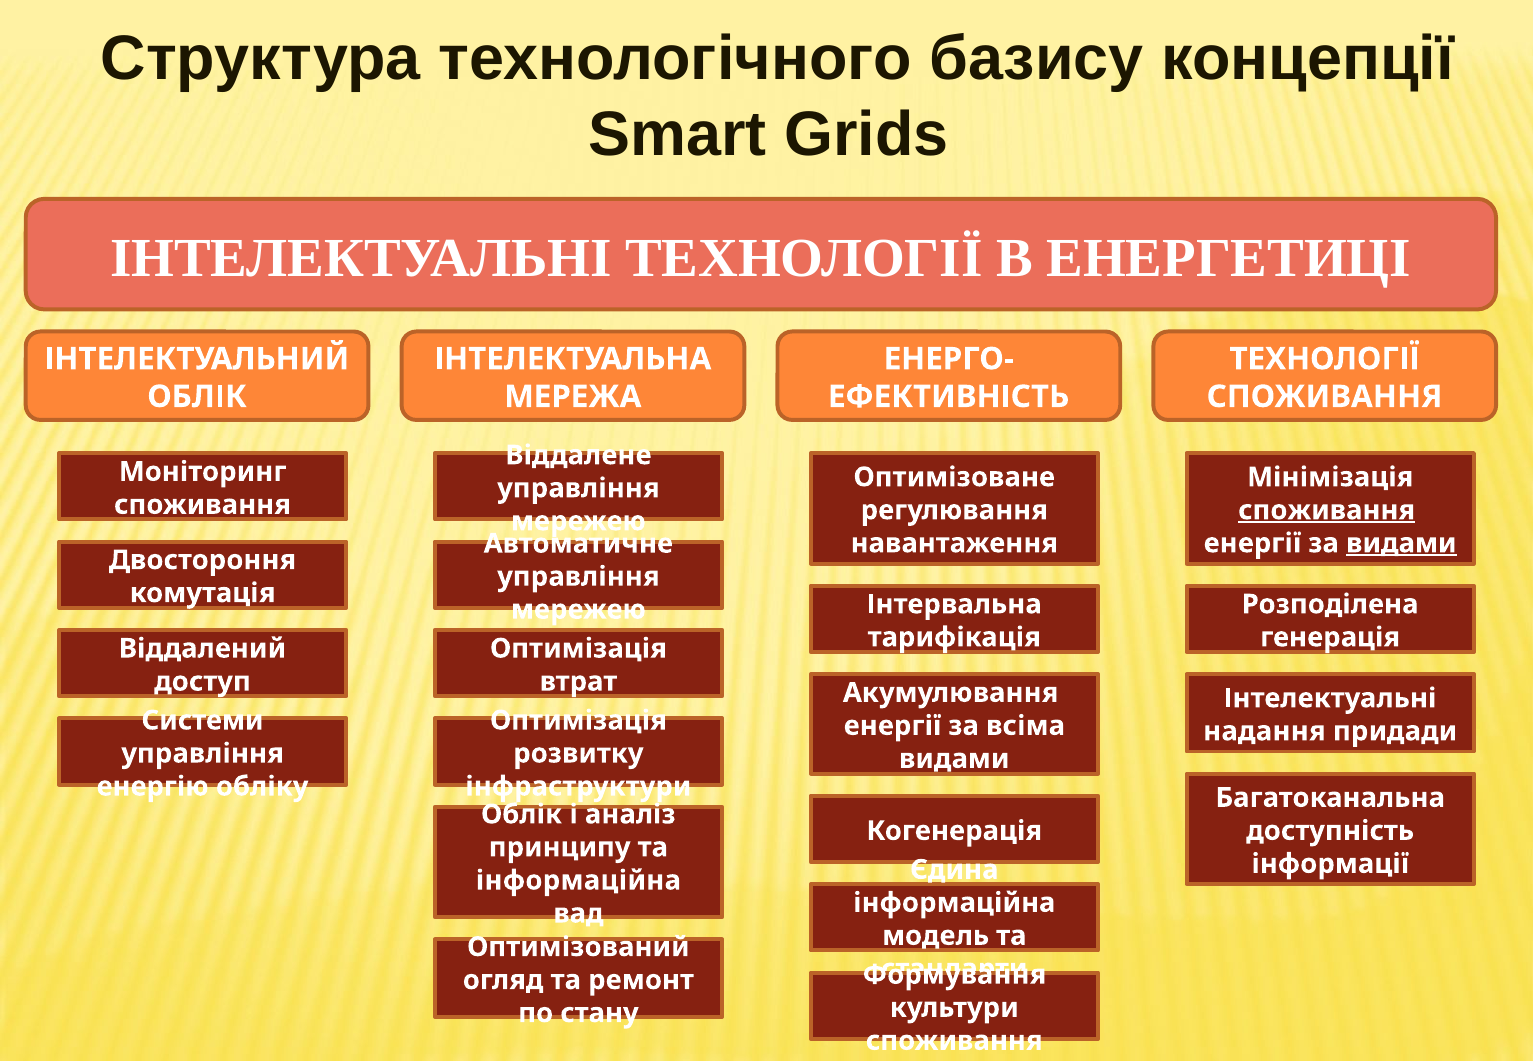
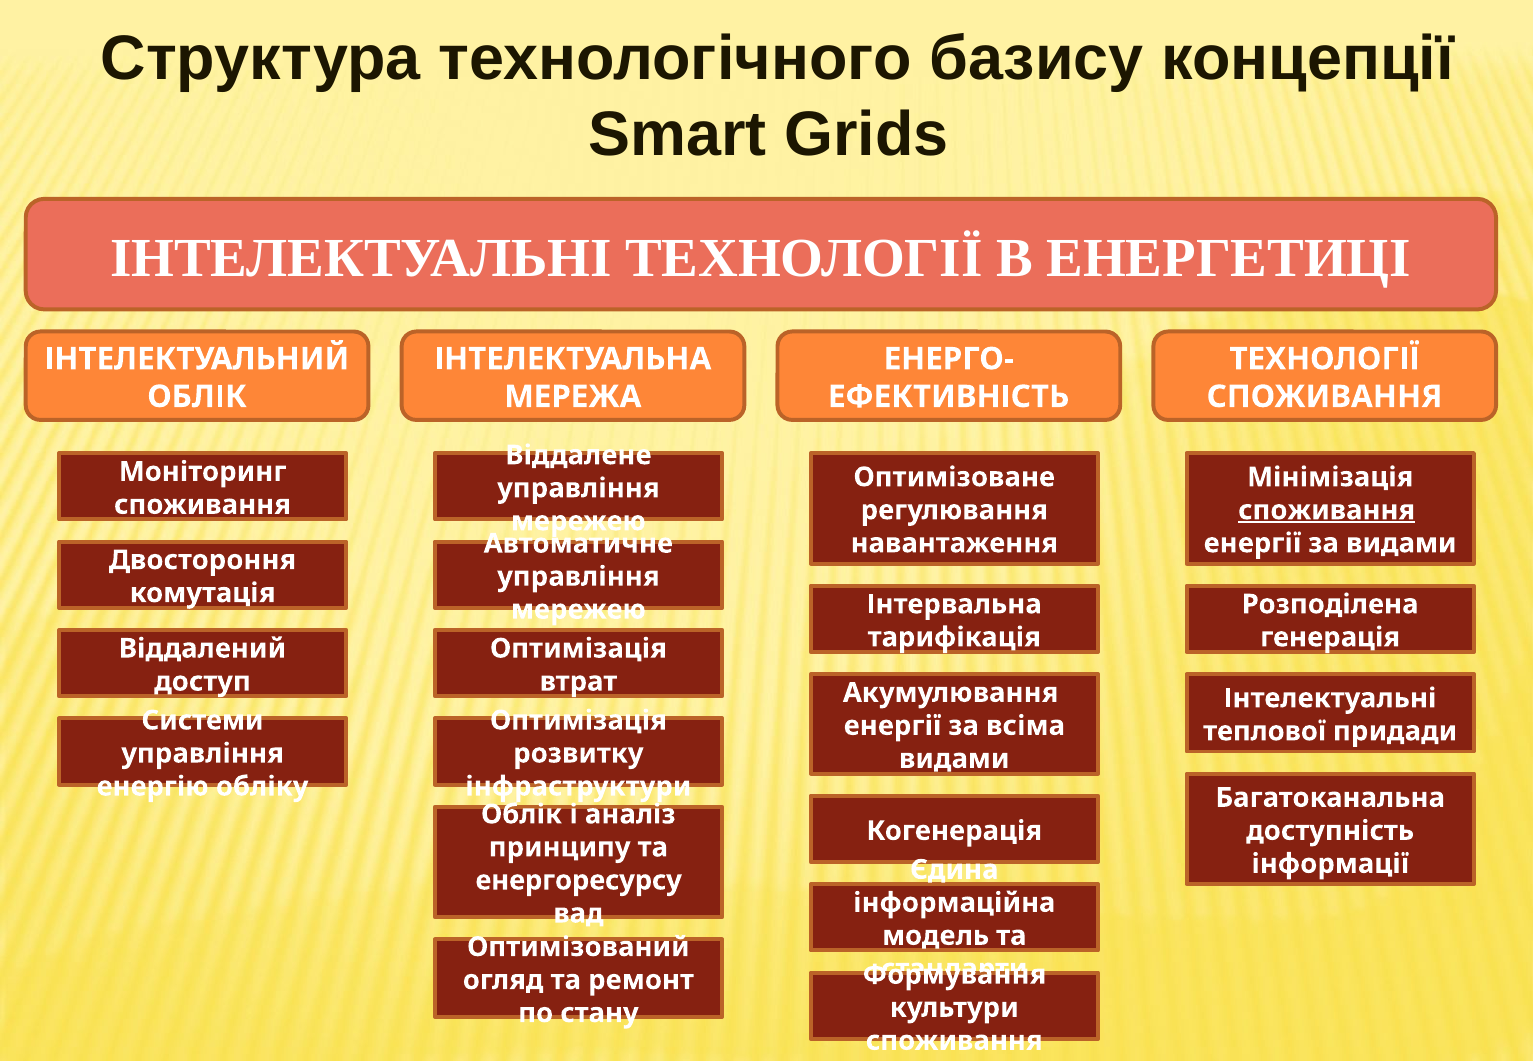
видами underline: present -> none (1401, 543)
надання: надання -> теплової (1265, 731)
інформаційна: інформаційна -> енергоресурсу (579, 881)
